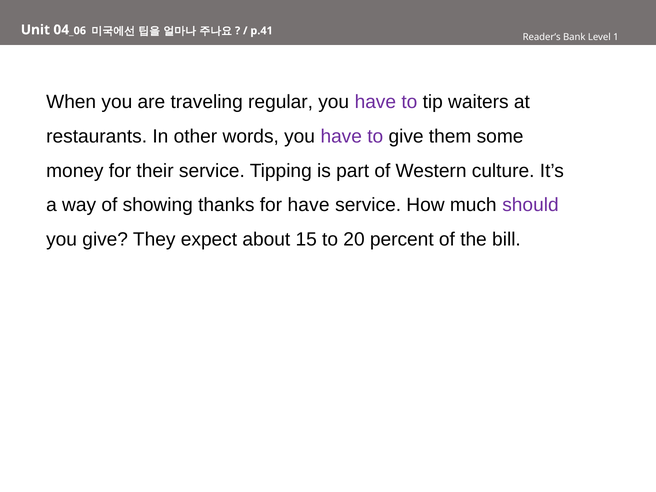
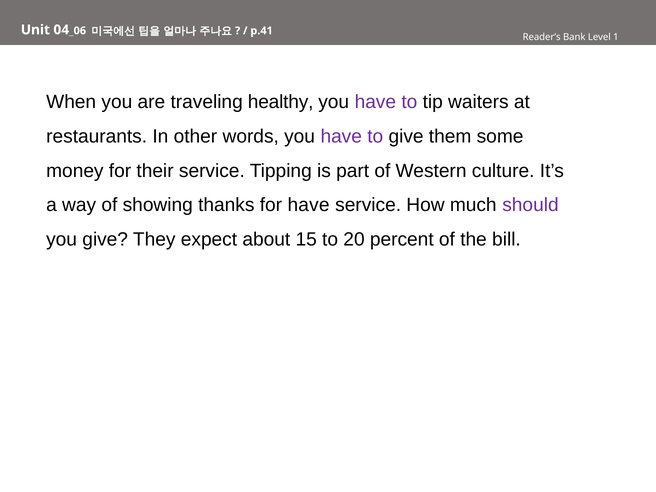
regular: regular -> healthy (281, 102)
